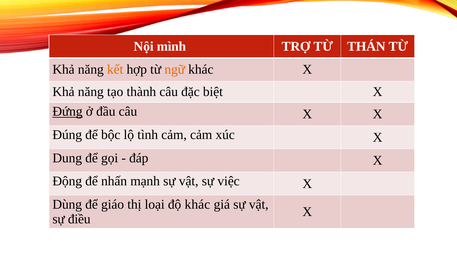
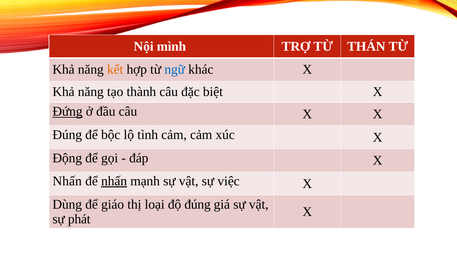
ngữ colour: orange -> blue (175, 70)
Dung: Dung -> Động (67, 158)
Động: Động -> Nhấn (67, 181)
nhấn underline: none -> present (114, 181)
độ khác: khác -> đúng (198, 204)
điều: điều -> phát (79, 219)
